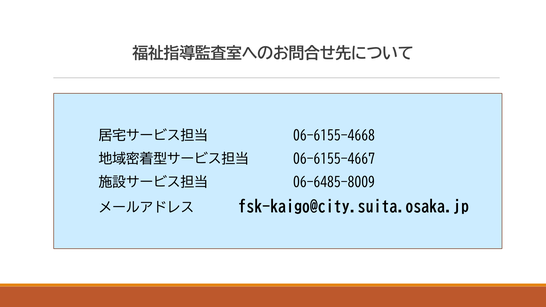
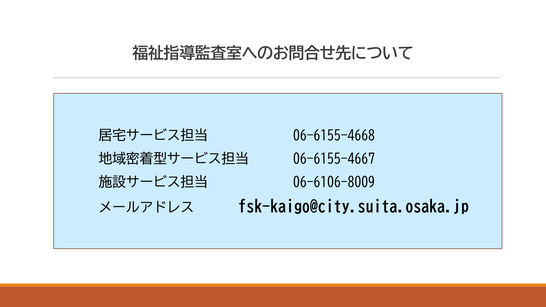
06-6485-8009: 06-6485-8009 -> 06-6106-8009 (334, 182)
